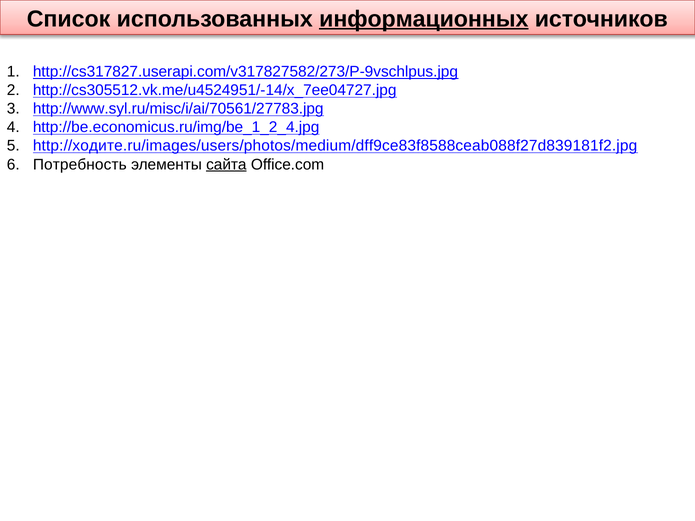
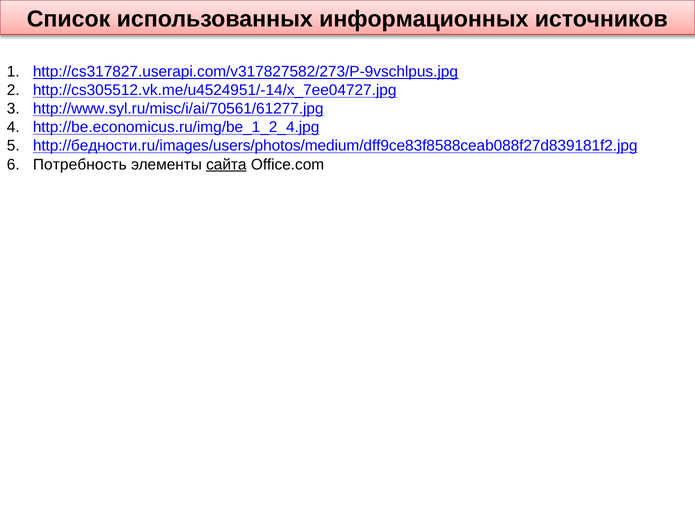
информационных underline: present -> none (424, 19)
http://www.syl.ru/misc/i/ai/70561/27783.jpg: http://www.syl.ru/misc/i/ai/70561/27783.jpg -> http://www.syl.ru/misc/i/ai/70561/61277.jpg (178, 109)
http://ходите.ru/images/users/photos/medium/dff9ce83f8588ceab088f27d839181f2.jpg: http://ходите.ru/images/users/photos/medium/dff9ce83f8588ceab088f27d839181f2.jpg -> http://бедности.ru/images/users/photos/medium/dff9ce83f8588ceab088f27d839181f2.jpg (335, 146)
